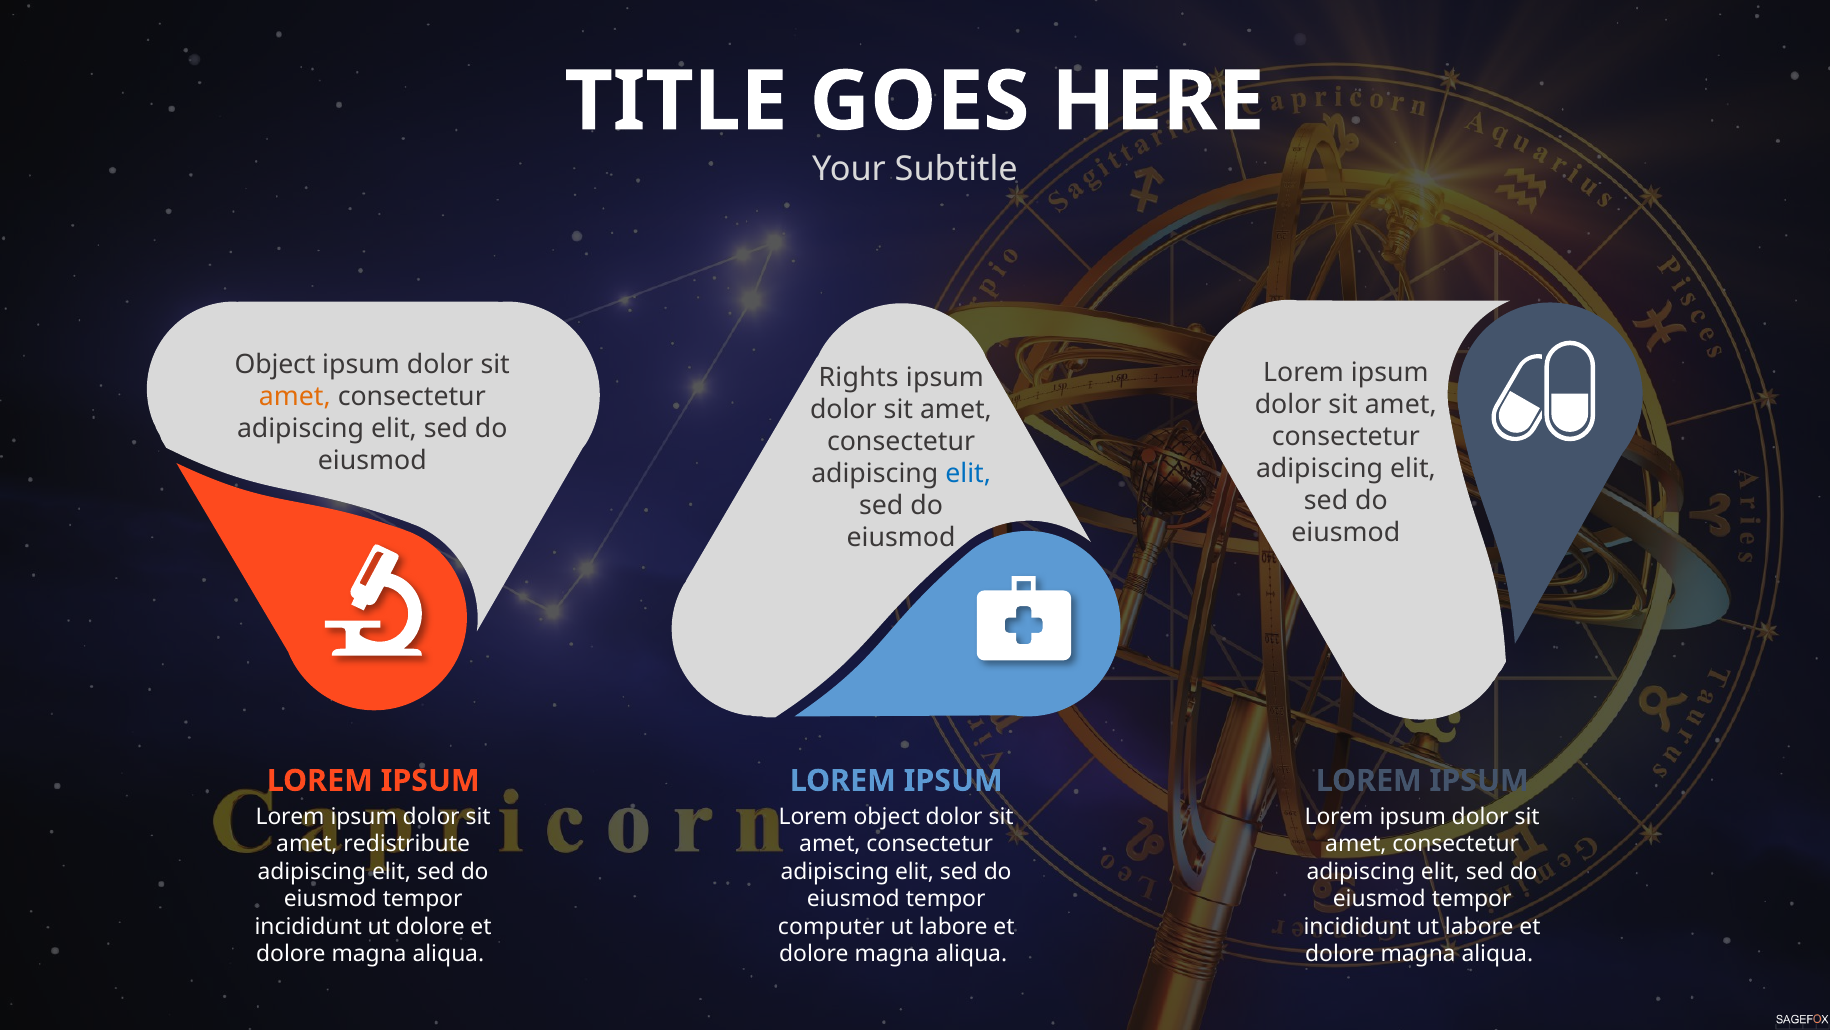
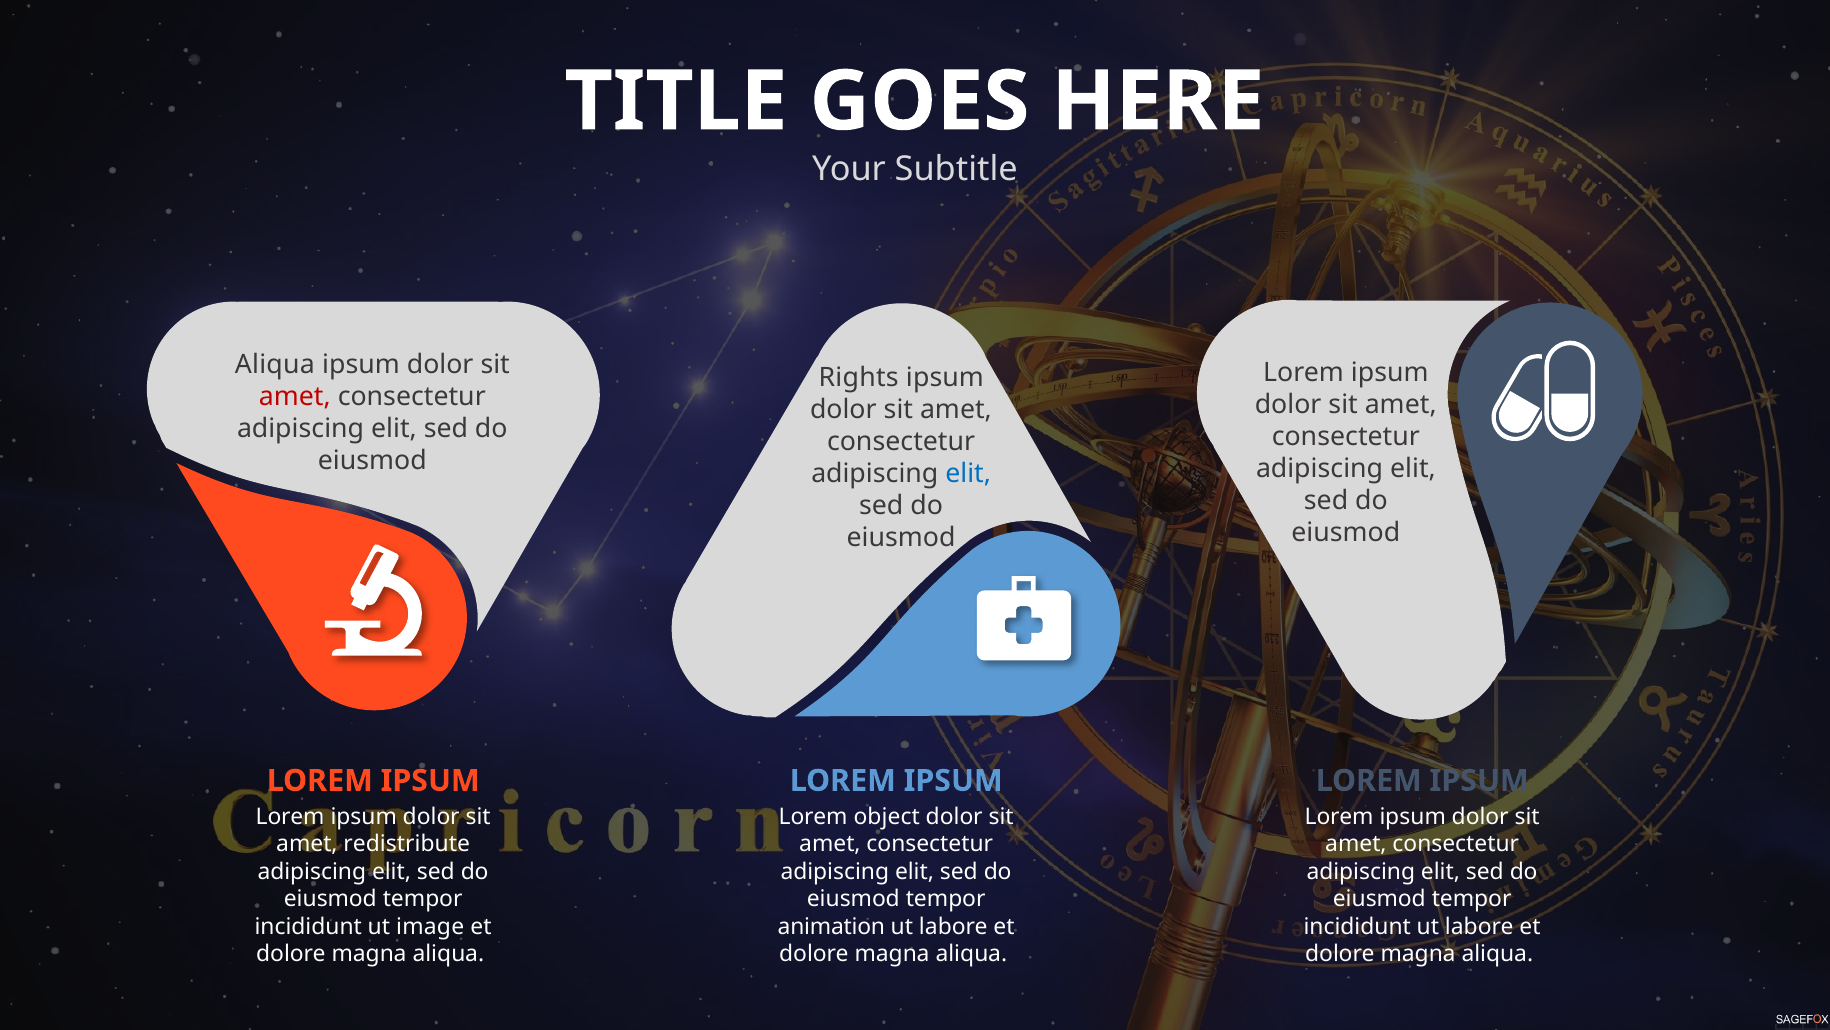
Object: Object -> Aliqua (275, 364)
amet colour: orange -> red (295, 396)
ut dolore: dolore -> image (430, 926)
computer: computer -> animation (831, 926)
